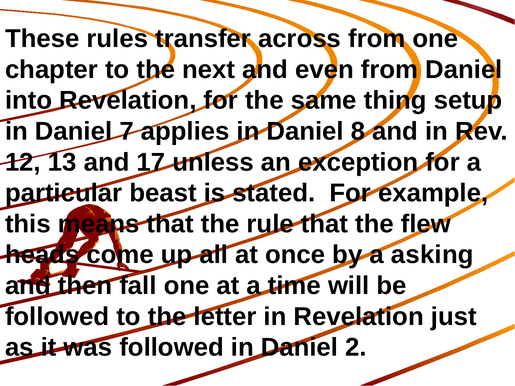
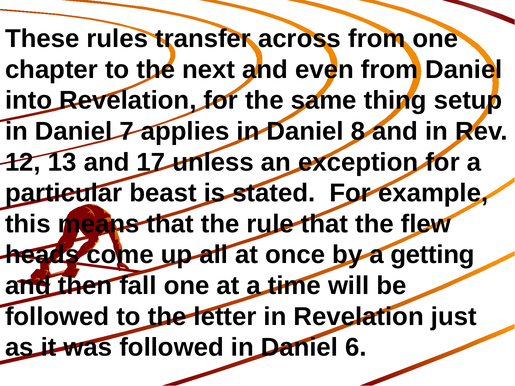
asking: asking -> getting (433, 255)
2: 2 -> 6 (356, 348)
